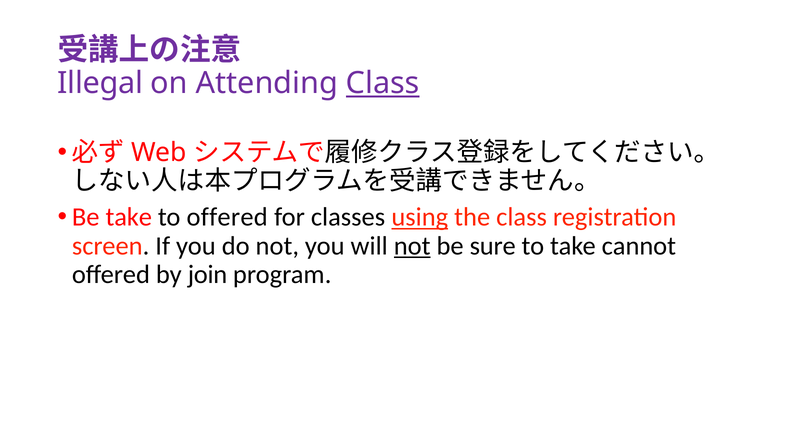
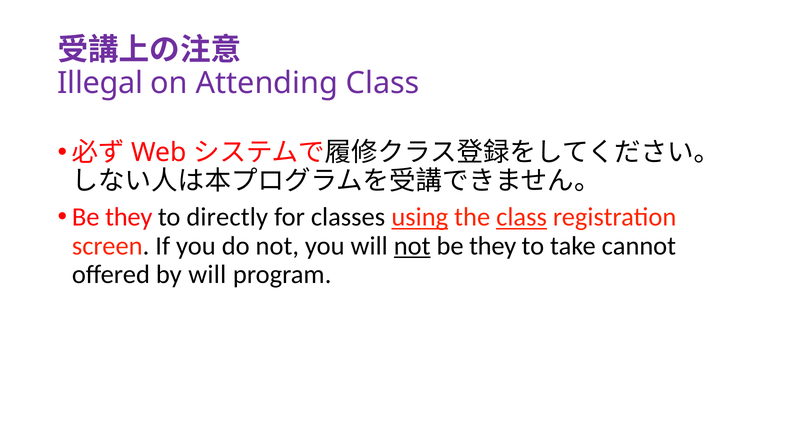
Class underline: present -> none (383, 83)
take: take -> they (129, 217)
to offered: offered -> directly (227, 217)
class underline: none -> present (522, 217)
sure: sure -> they (493, 246)
by join: join -> will (207, 275)
